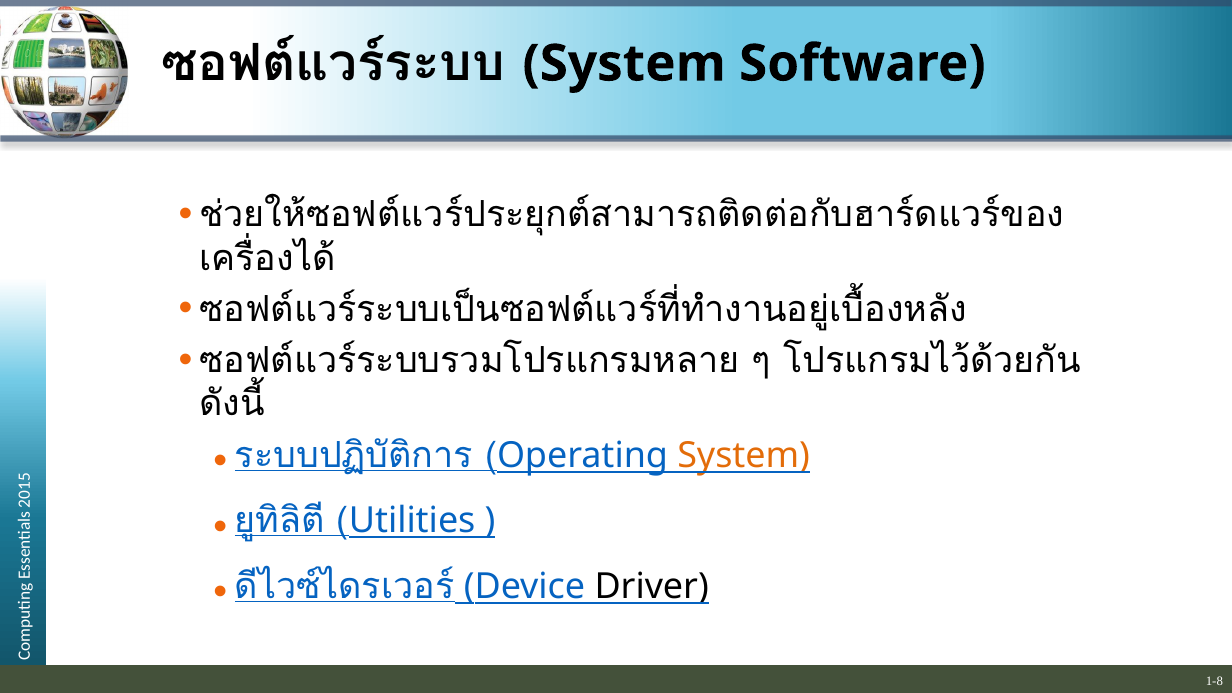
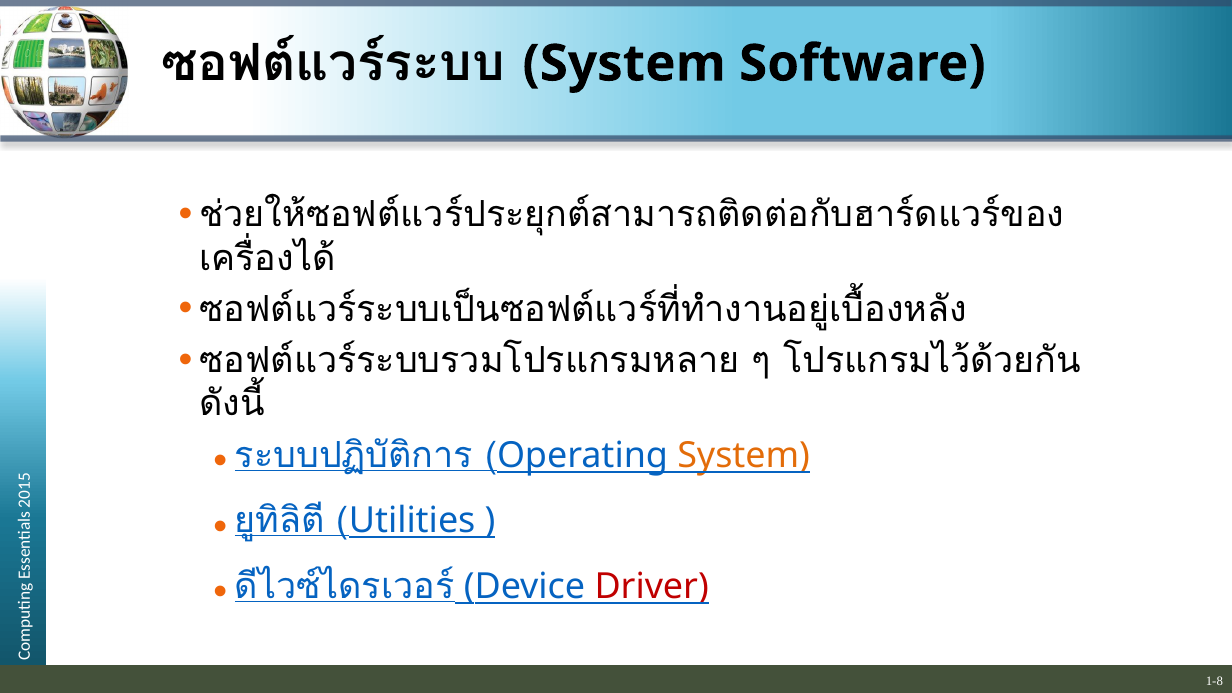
Driver colour: black -> red (652, 586)
